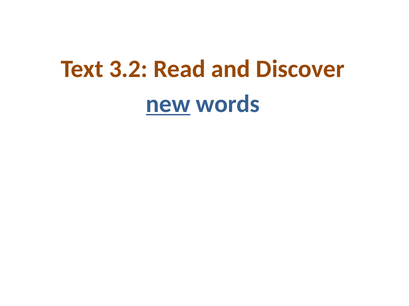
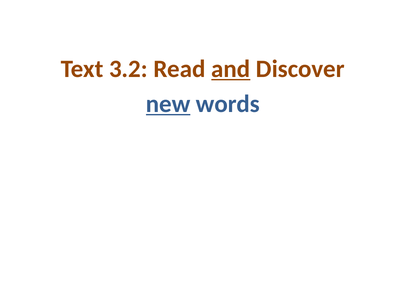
and underline: none -> present (231, 69)
